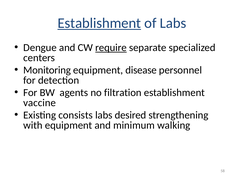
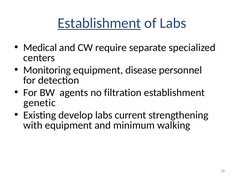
Dengue: Dengue -> Medical (40, 48)
require underline: present -> none (111, 48)
vaccine: vaccine -> genetic (40, 103)
consists: consists -> develop (76, 115)
desired: desired -> current (130, 115)
